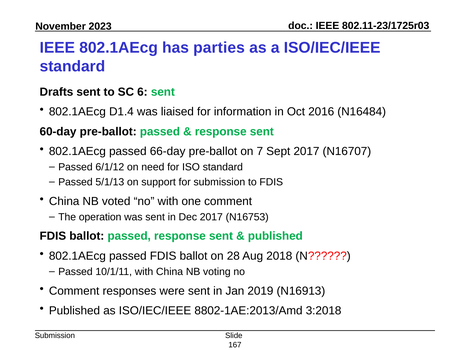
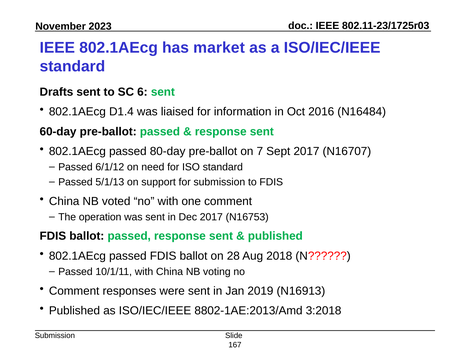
parties: parties -> market (219, 48)
66-day: 66-day -> 80-day (168, 151)
